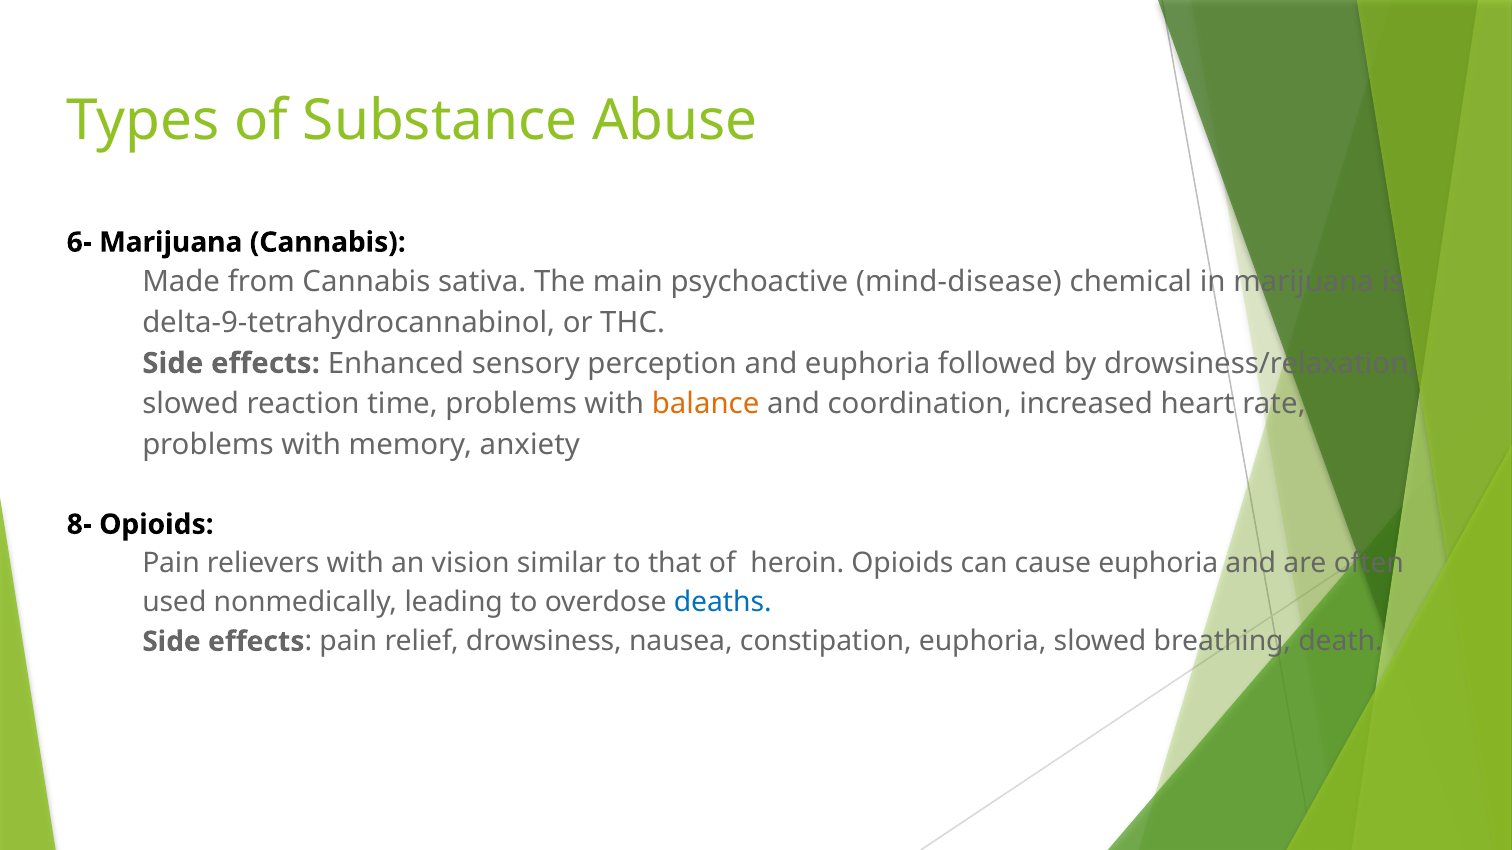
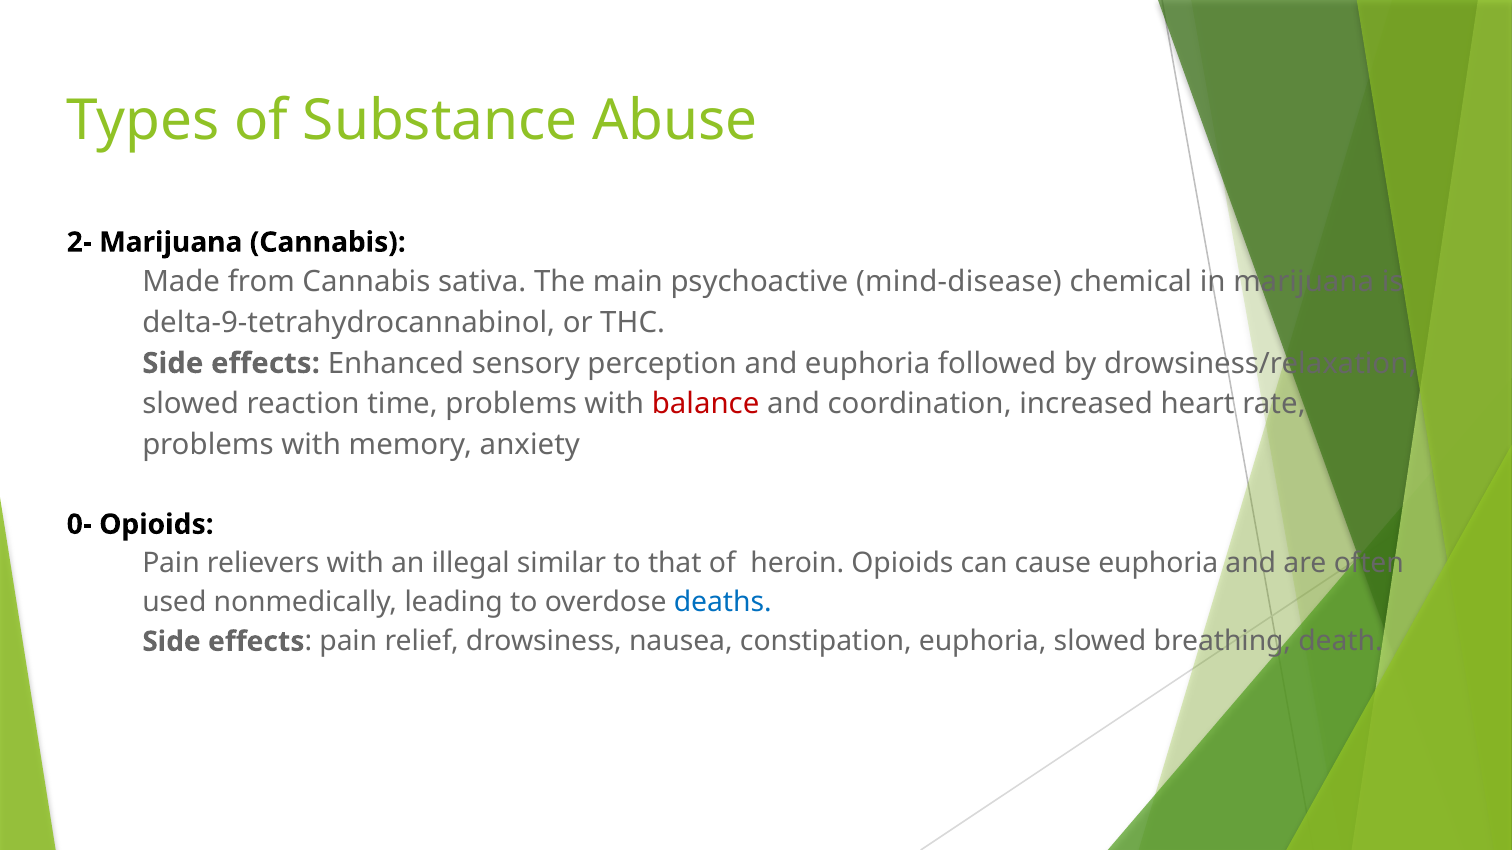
6-: 6- -> 2- (79, 243)
balance colour: orange -> red (706, 404)
8-: 8- -> 0- (79, 525)
vision: vision -> illegal (471, 564)
